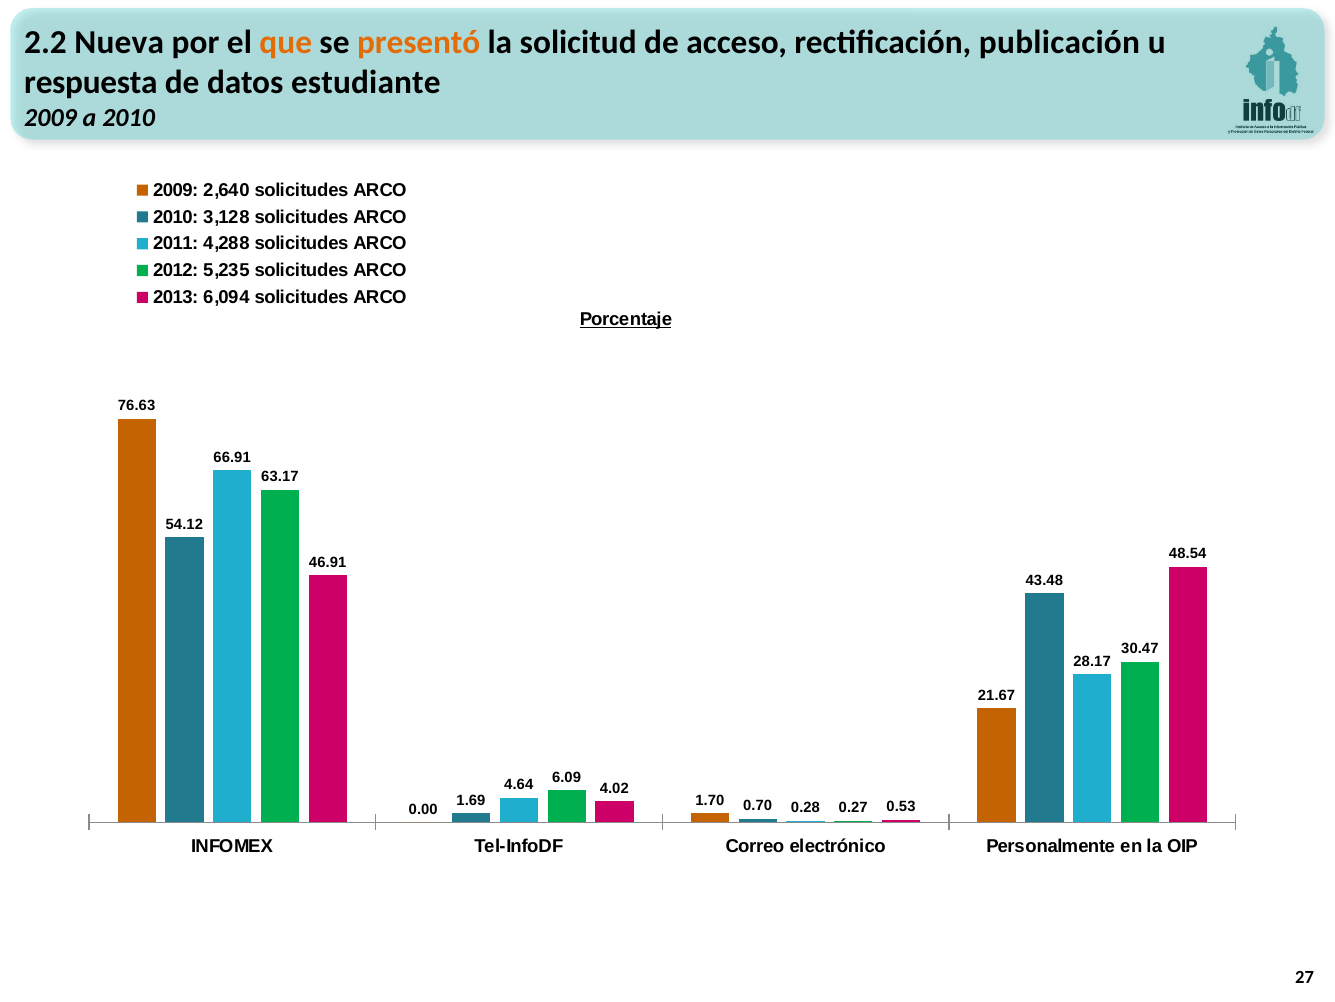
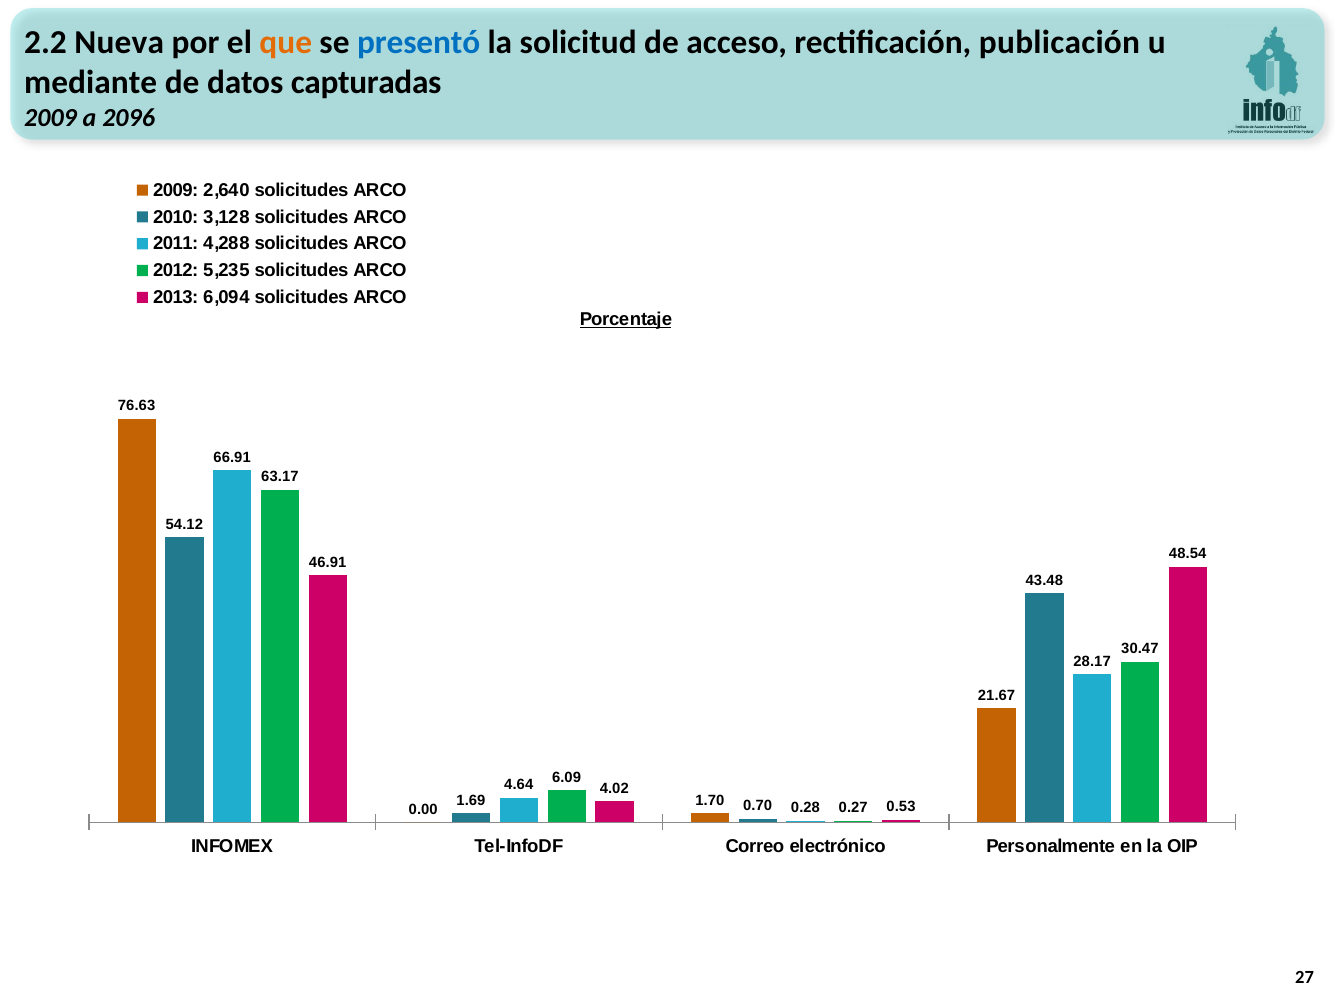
presentó colour: orange -> blue (419, 42)
respuesta: respuesta -> mediante (91, 82)
estudiante: estudiante -> capturadas (366, 82)
a 2010: 2010 -> 2096 (129, 117)
